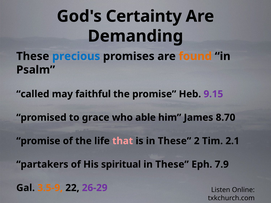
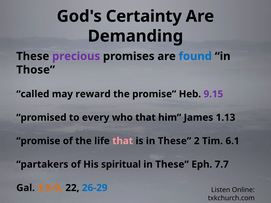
precious colour: blue -> purple (76, 56)
found colour: orange -> blue (195, 56)
Psalm: Psalm -> Those (36, 70)
faithful: faithful -> reward (93, 94)
grace: grace -> every (96, 118)
who able: able -> that (146, 118)
8.70: 8.70 -> 1.13 (226, 118)
2.1: 2.1 -> 6.1 (232, 141)
7.9: 7.9 -> 7.7 (222, 165)
26-29 colour: purple -> blue (95, 188)
